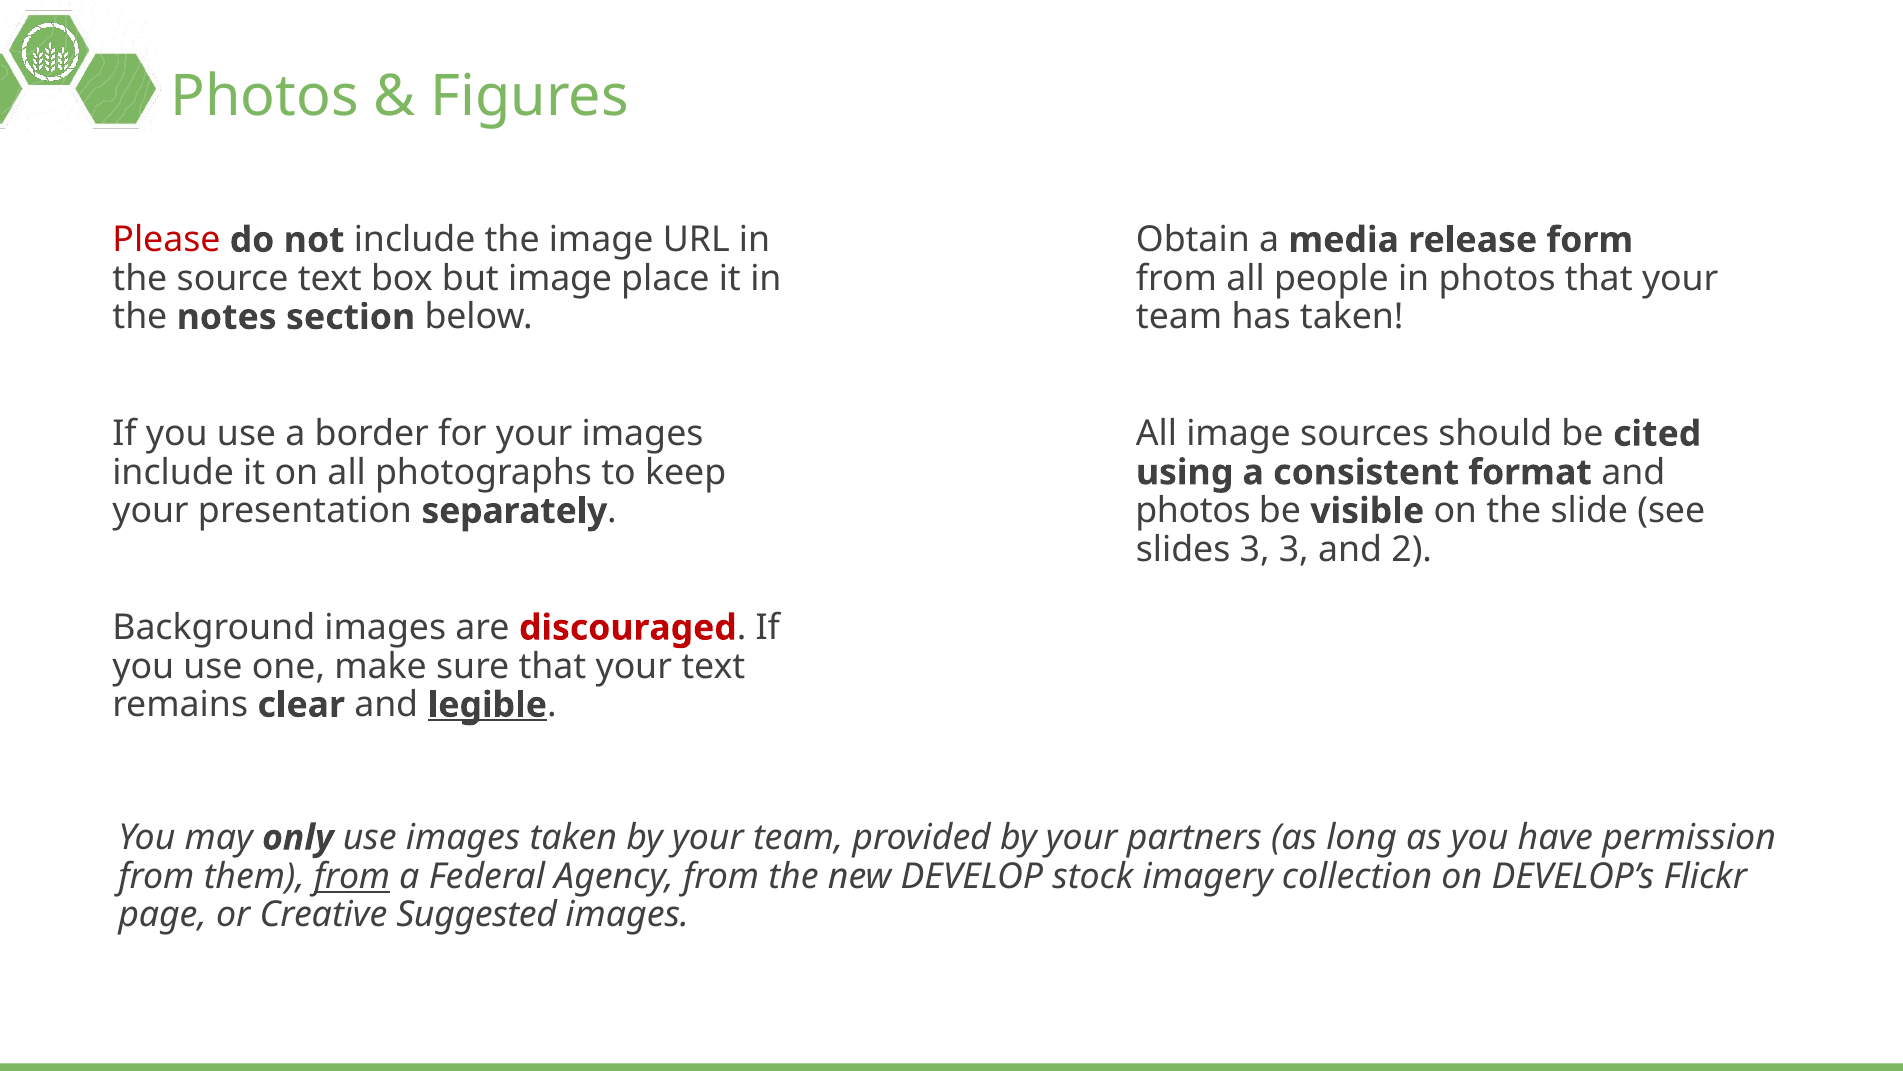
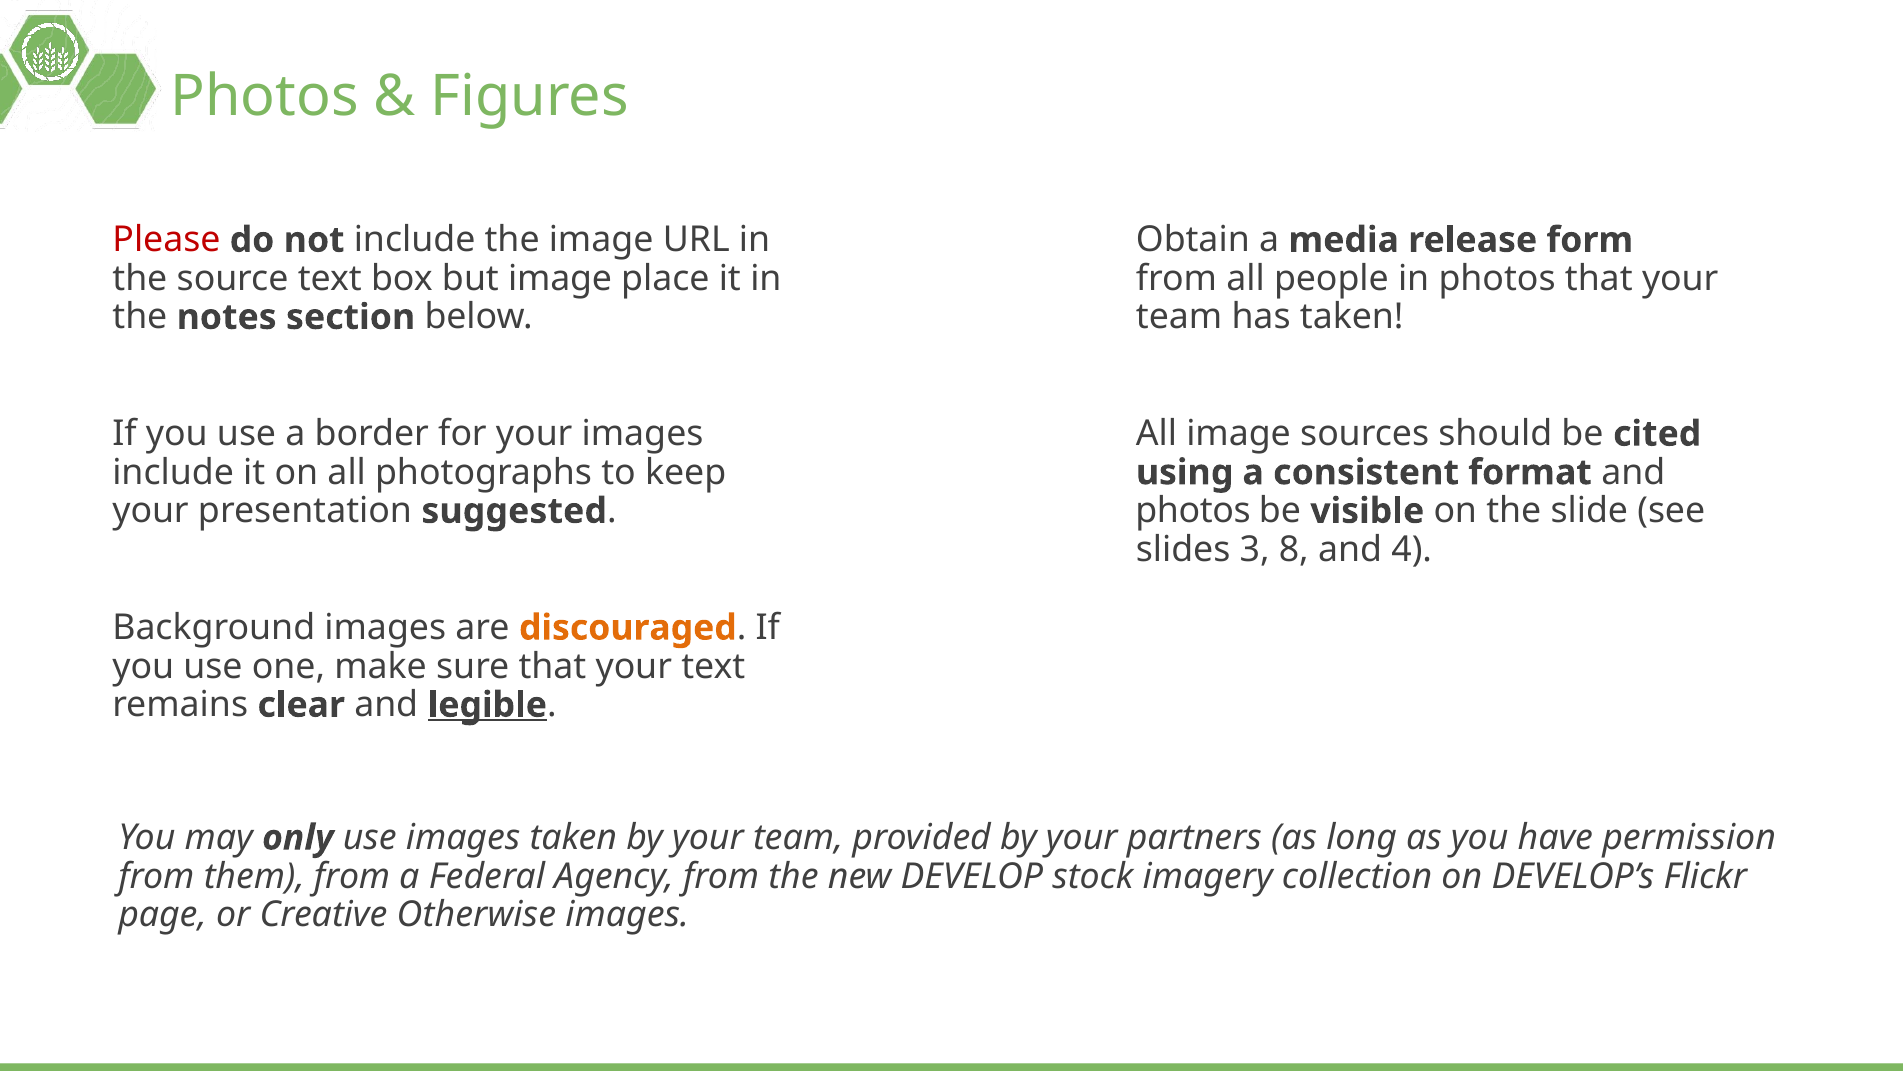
separately: separately -> suggested (514, 511)
3 3: 3 -> 8 (1294, 549)
2: 2 -> 4 (1412, 549)
discouraged colour: red -> orange (628, 628)
from underline: present -> none (352, 876)
Suggested: Suggested -> Otherwise (476, 914)
